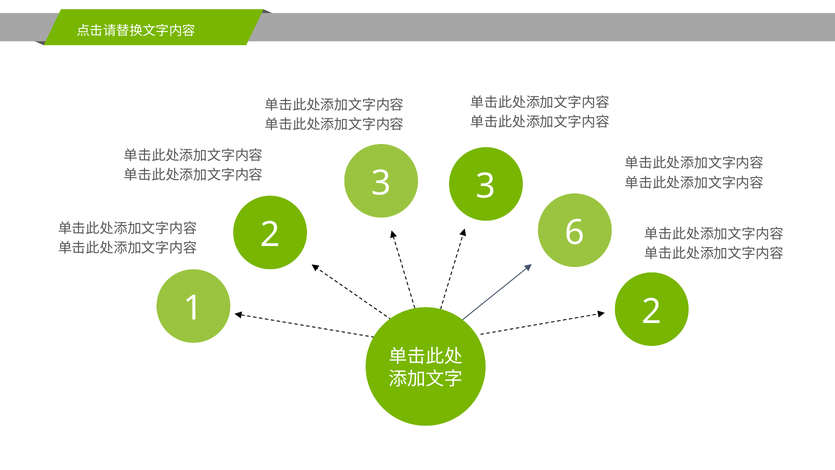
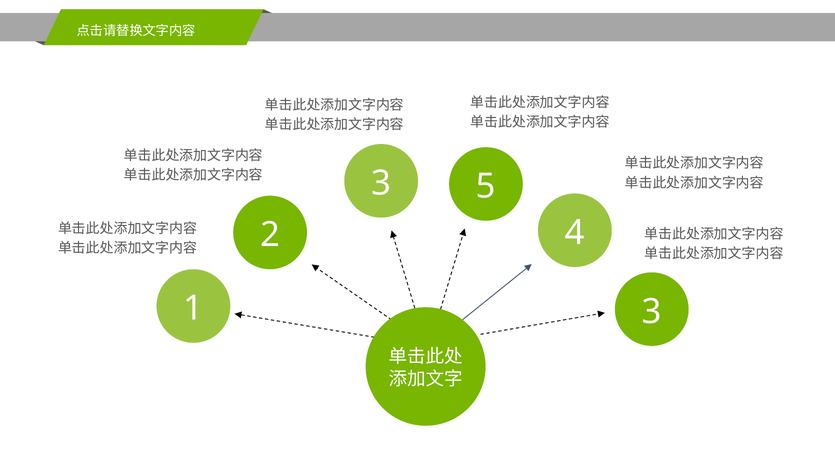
3 3: 3 -> 5 (486, 186)
6: 6 -> 4 (575, 232)
1 2: 2 -> 3 (652, 311)
